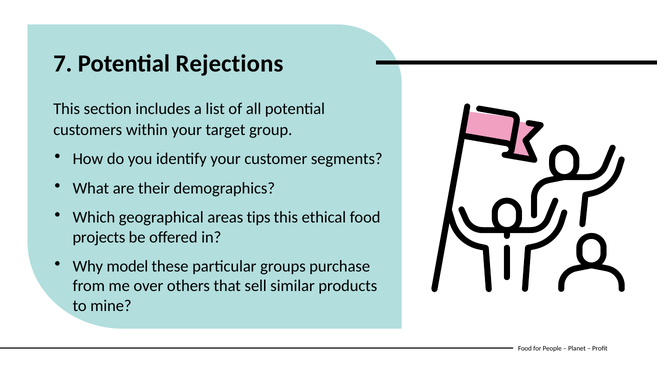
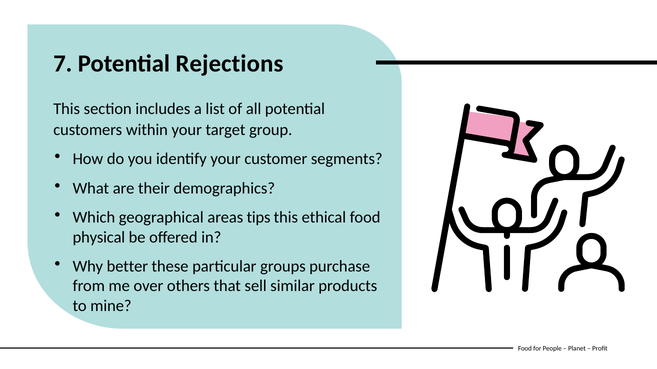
projects: projects -> physical (99, 237)
model: model -> better (127, 267)
